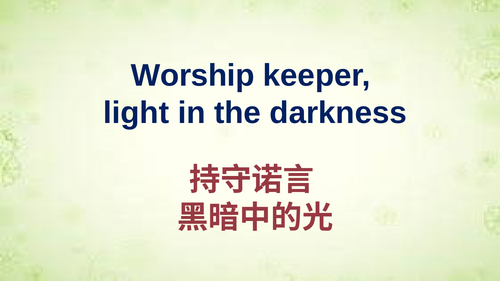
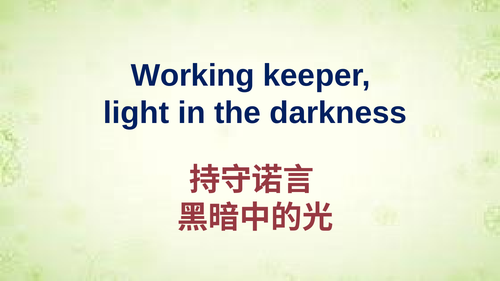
Worship: Worship -> Working (193, 75)
